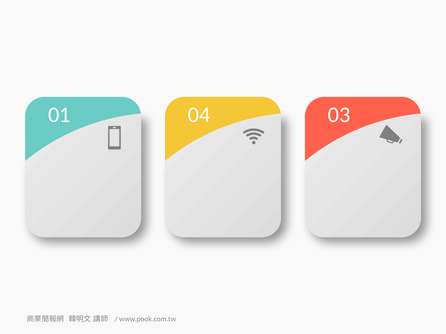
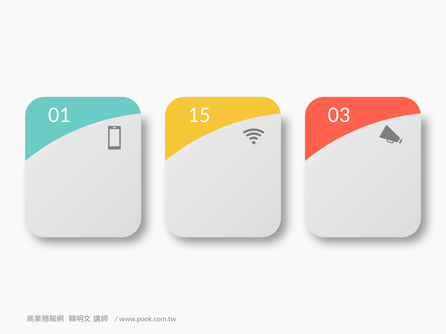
04: 04 -> 15 (199, 115)
